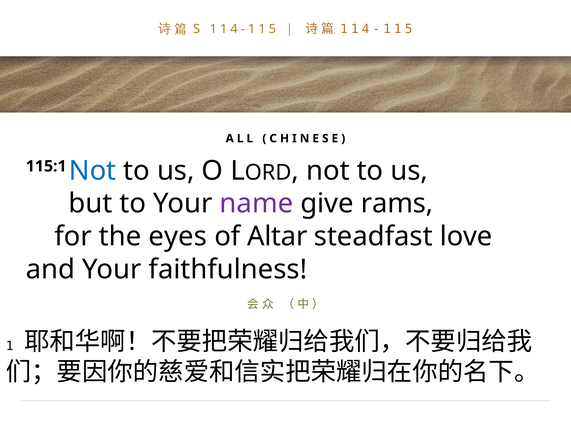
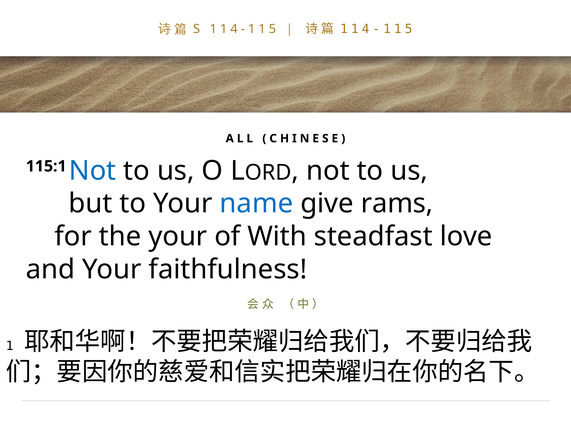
name colour: purple -> blue (256, 204)
the eyes: eyes -> your (178, 237)
Altar: Altar -> With (277, 237)
